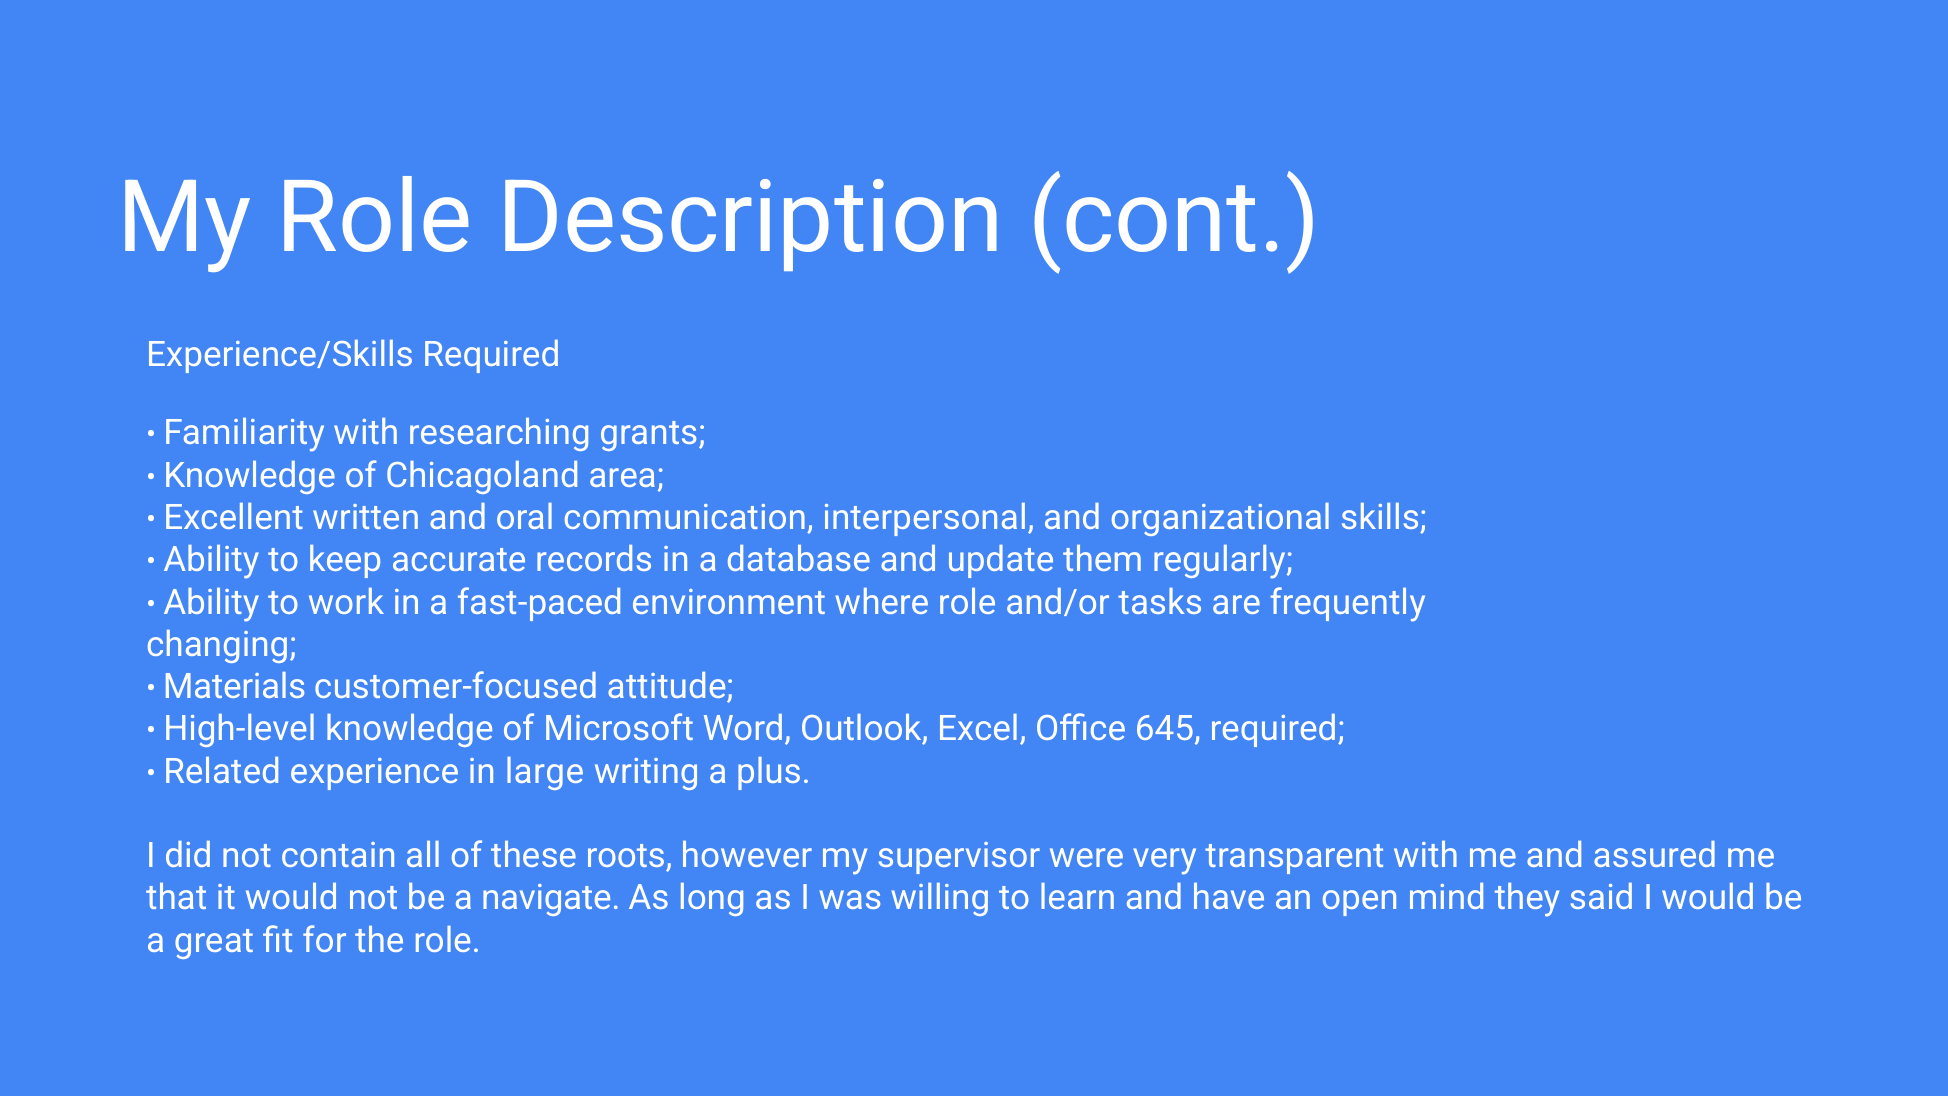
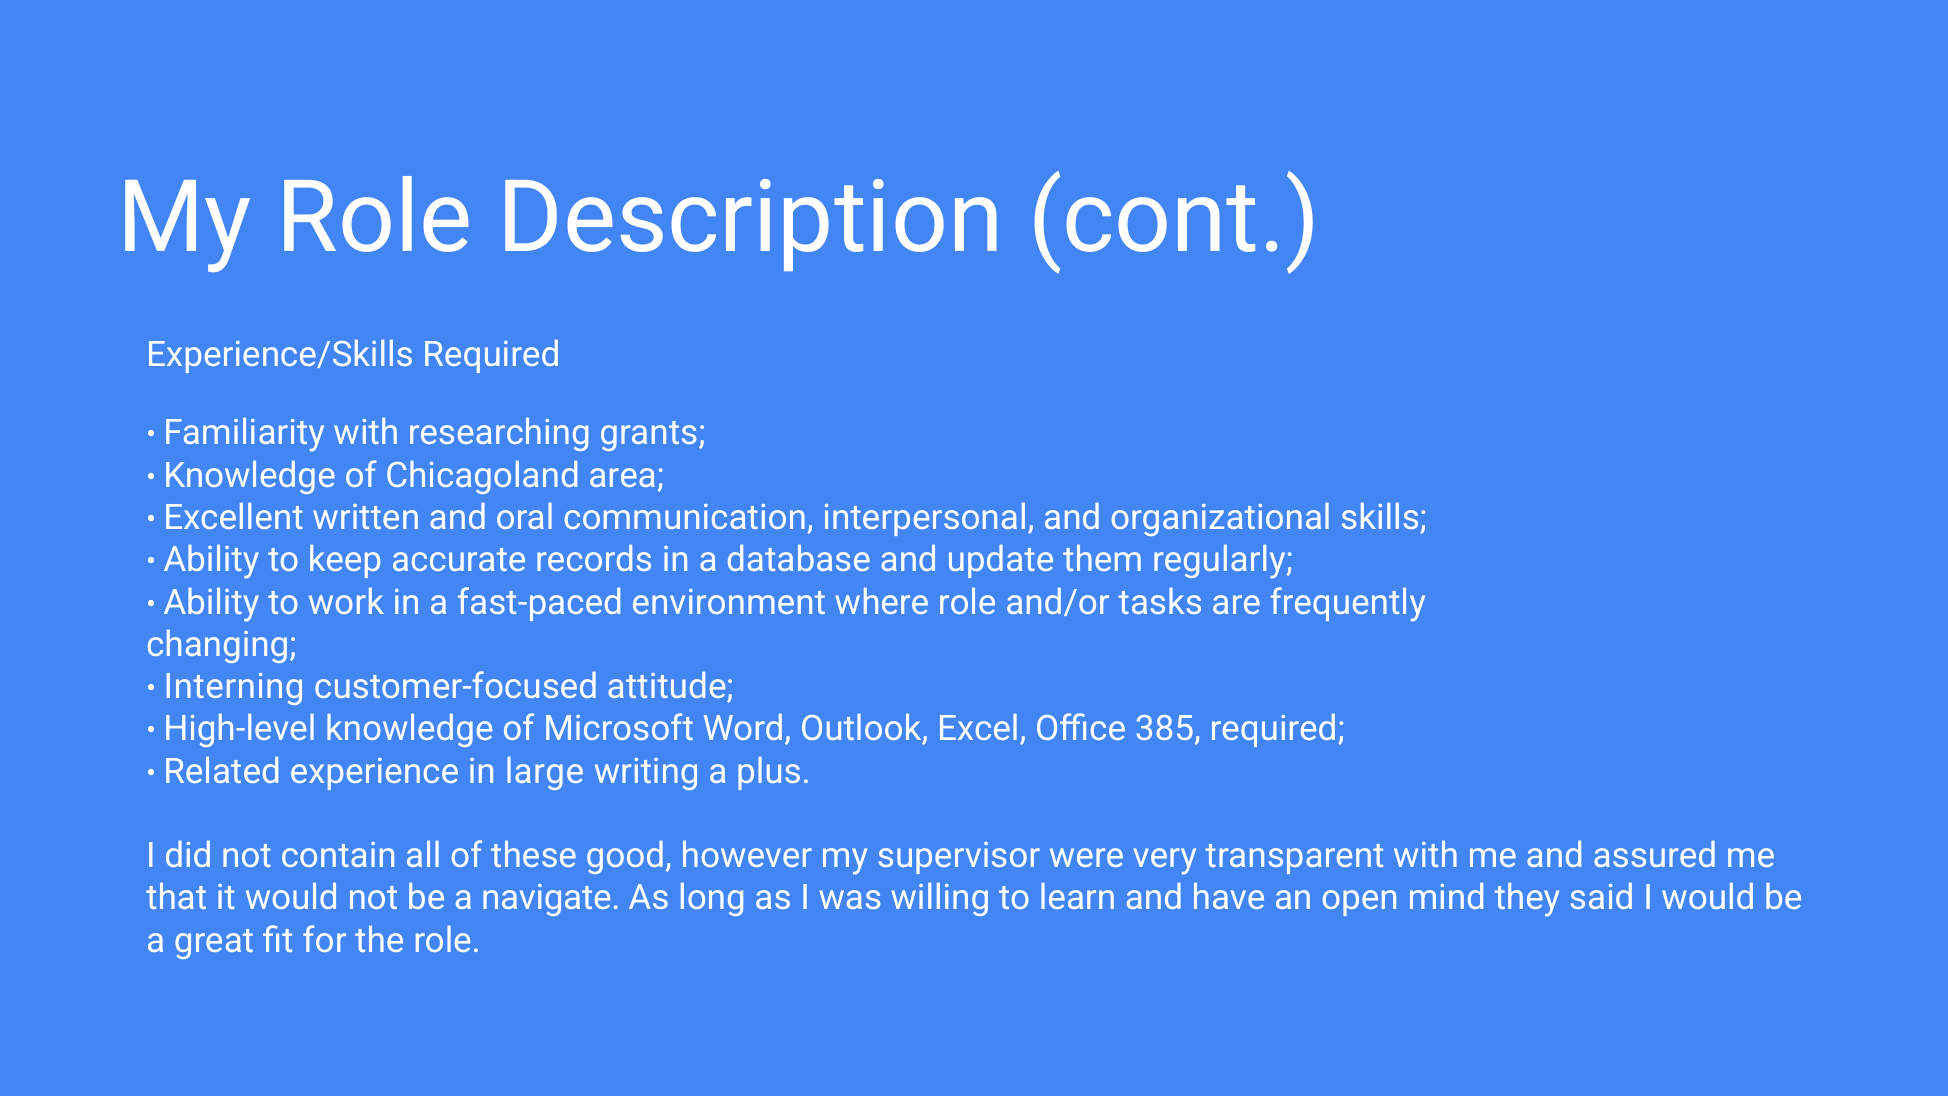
Materials: Materials -> Interning (234, 687)
645: 645 -> 385 (1168, 729)
roots: roots -> good (629, 856)
